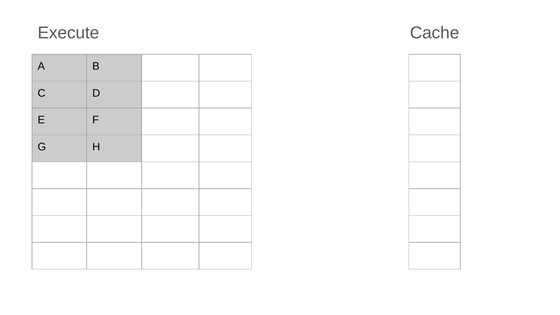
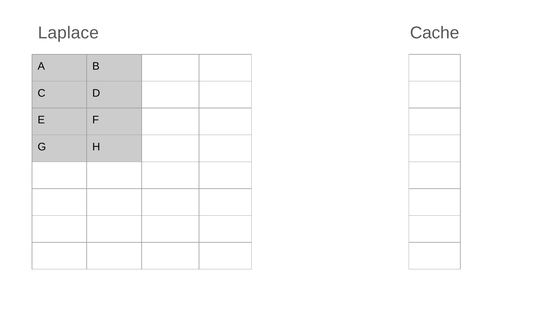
Execute: Execute -> Laplace (68, 33)
